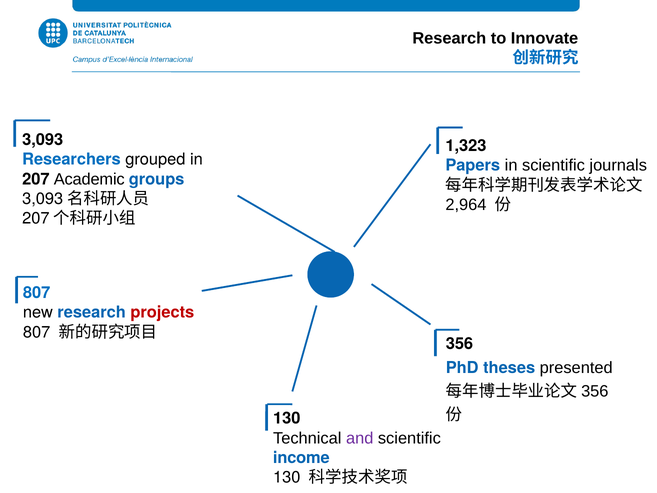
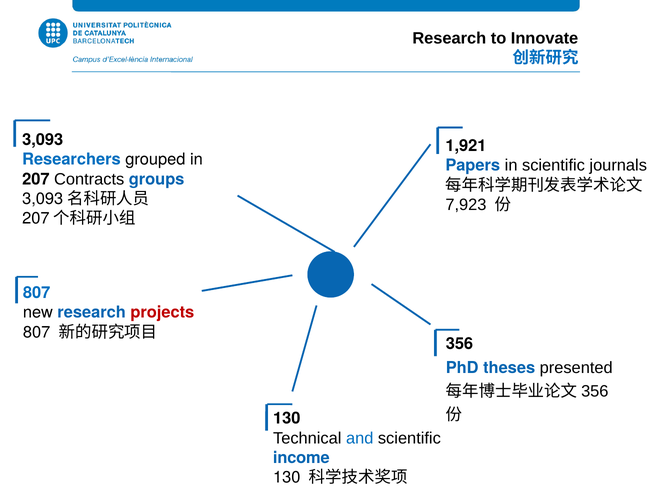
1,323: 1,323 -> 1,921 (466, 146)
Academic: Academic -> Contracts (89, 179)
2,964: 2,964 -> 7,923 (466, 205)
and colour: purple -> blue (360, 438)
